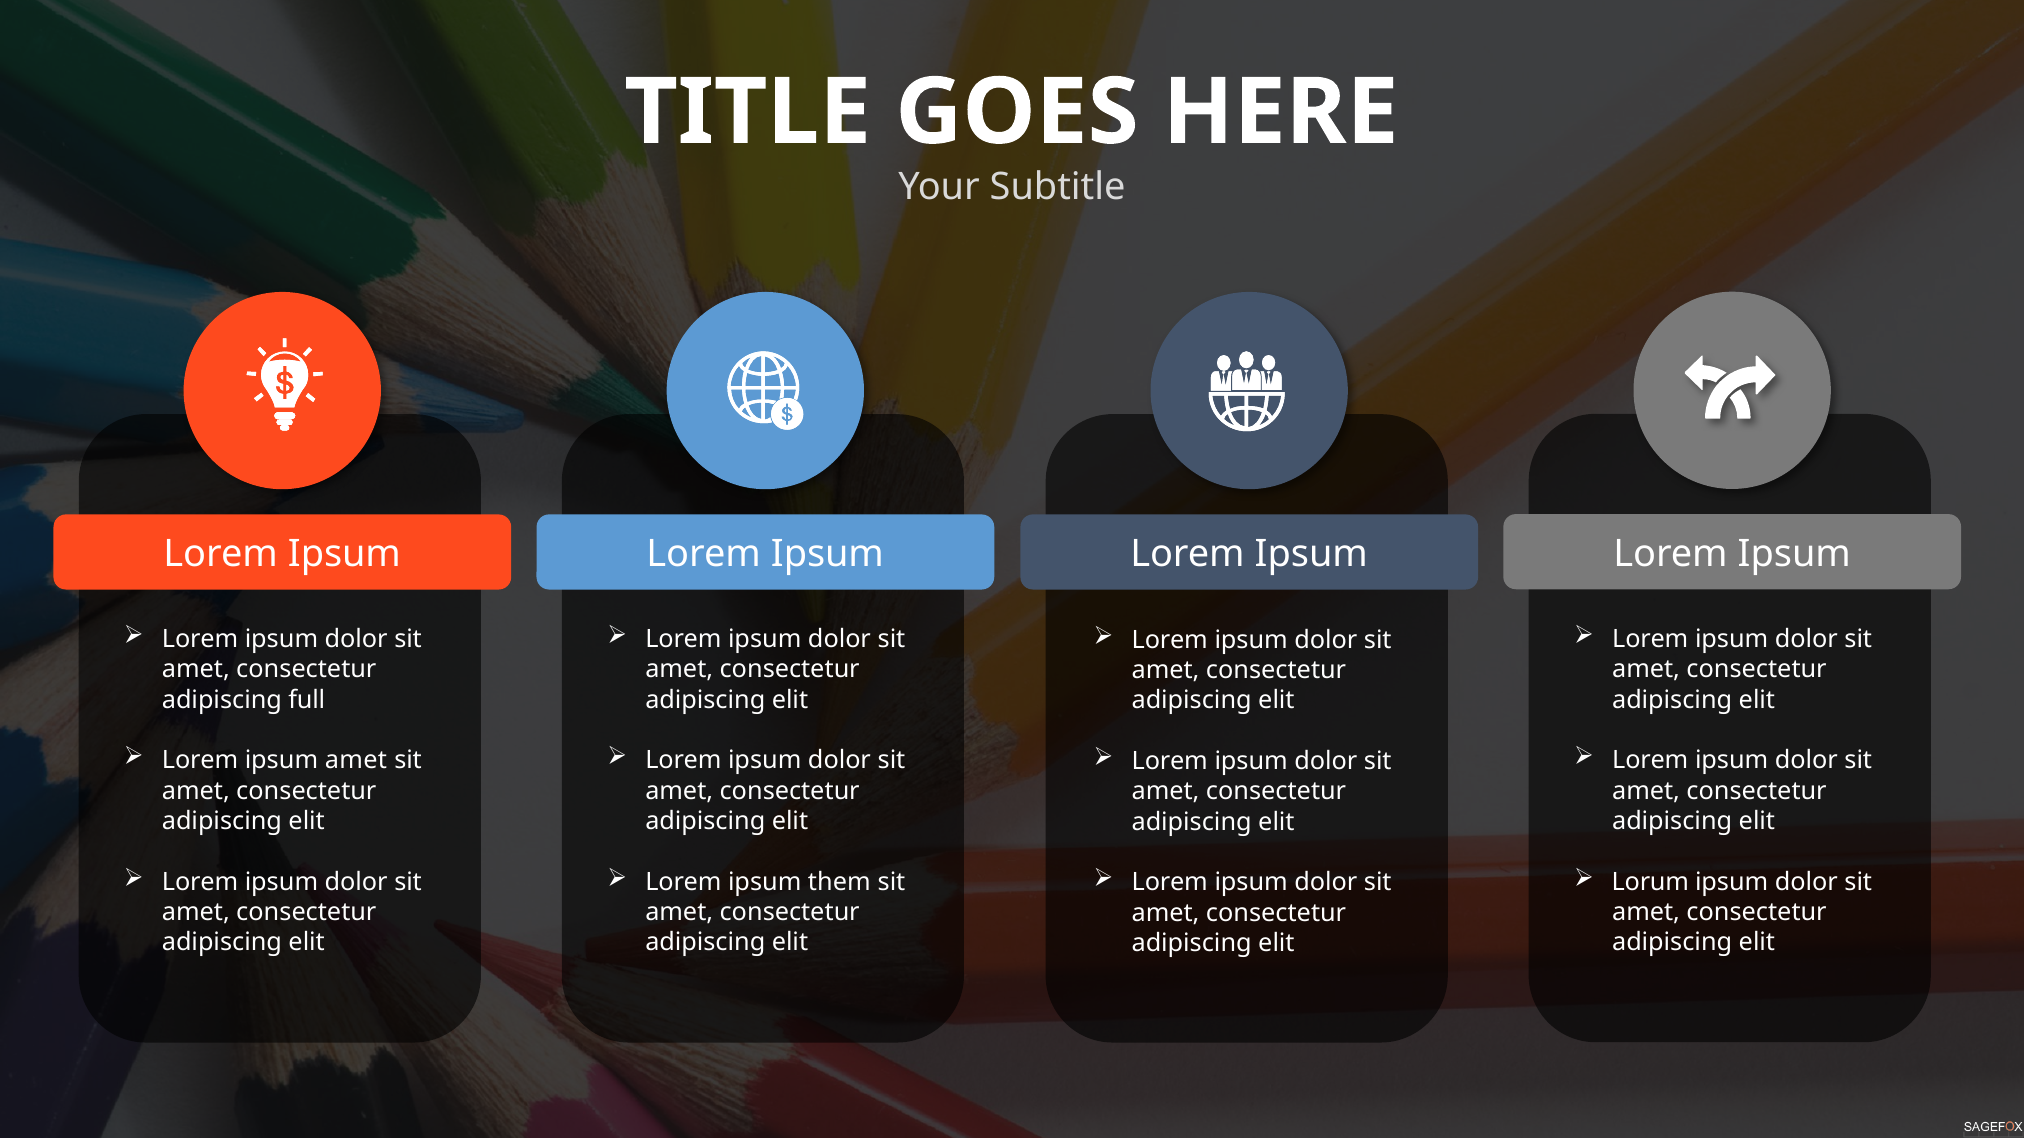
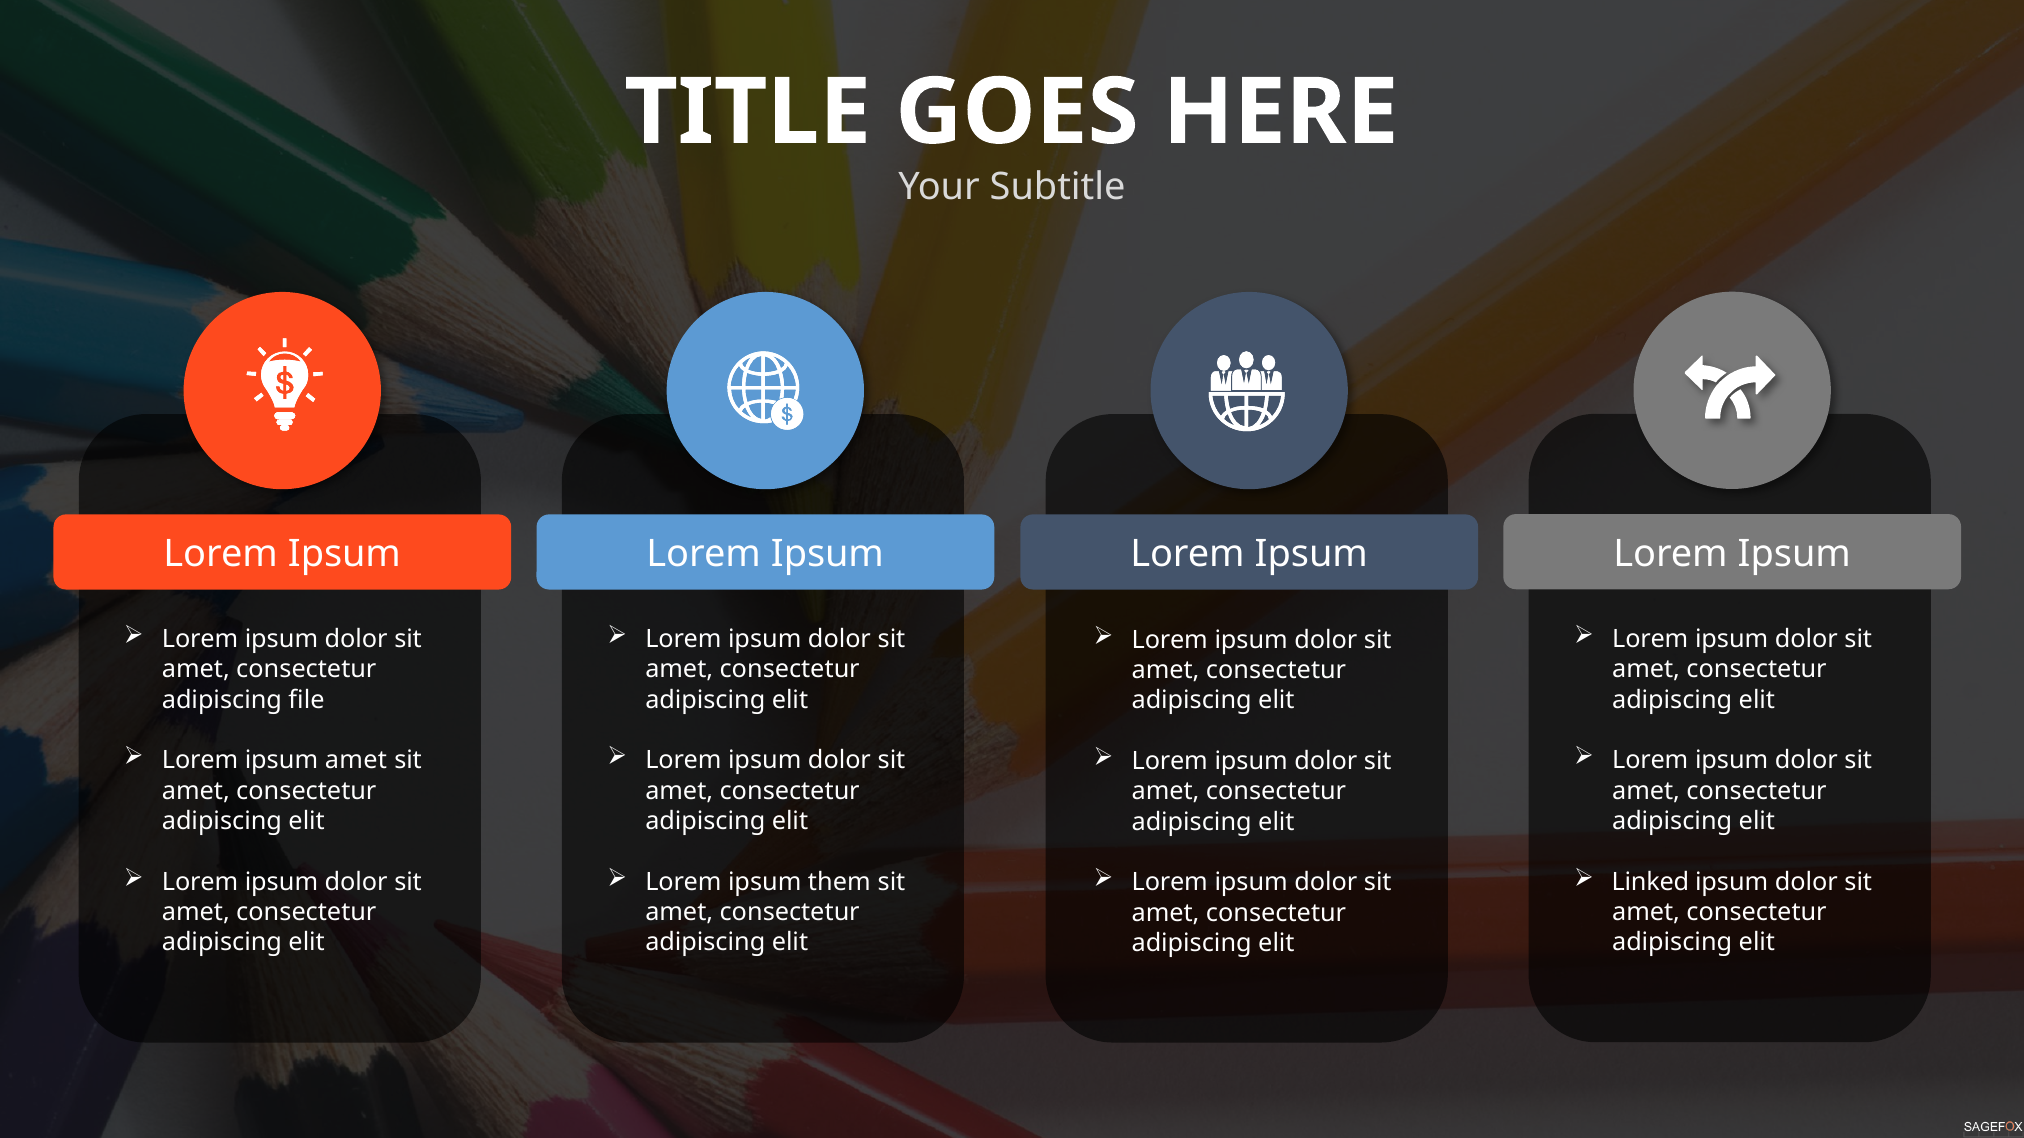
full: full -> file (307, 700)
Lorum: Lorum -> Linked (1650, 882)
